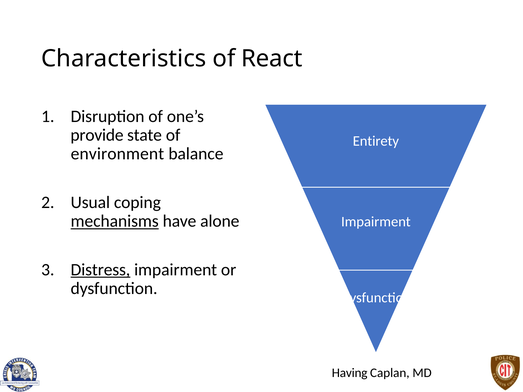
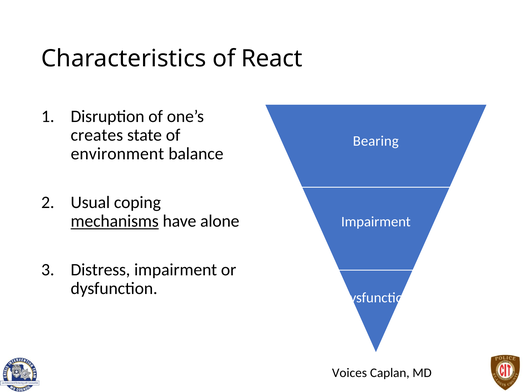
provide: provide -> creates (97, 135)
Entirety: Entirety -> Bearing (376, 141)
Distress underline: present -> none (100, 270)
Having: Having -> Voices (350, 373)
